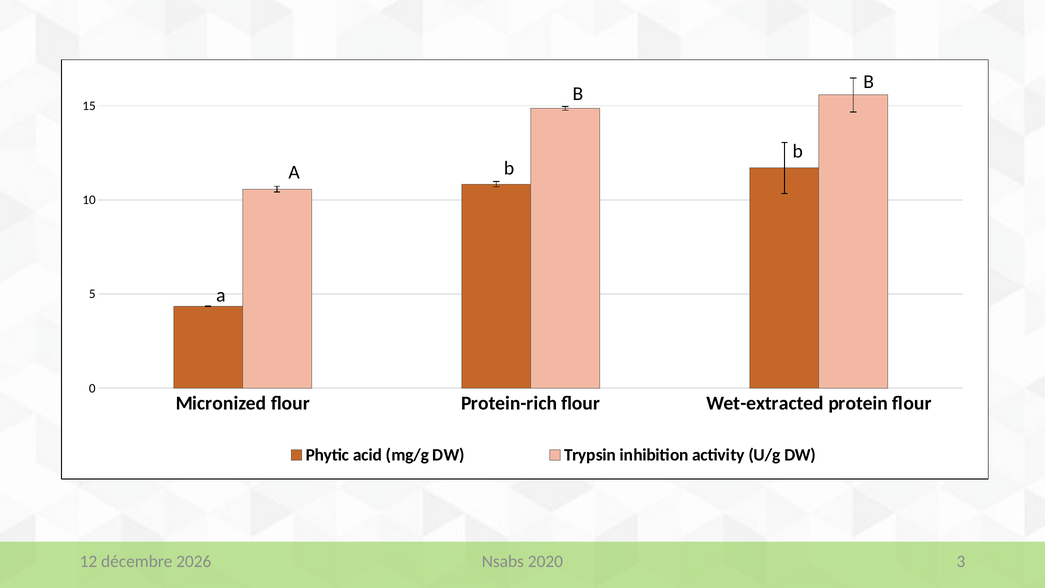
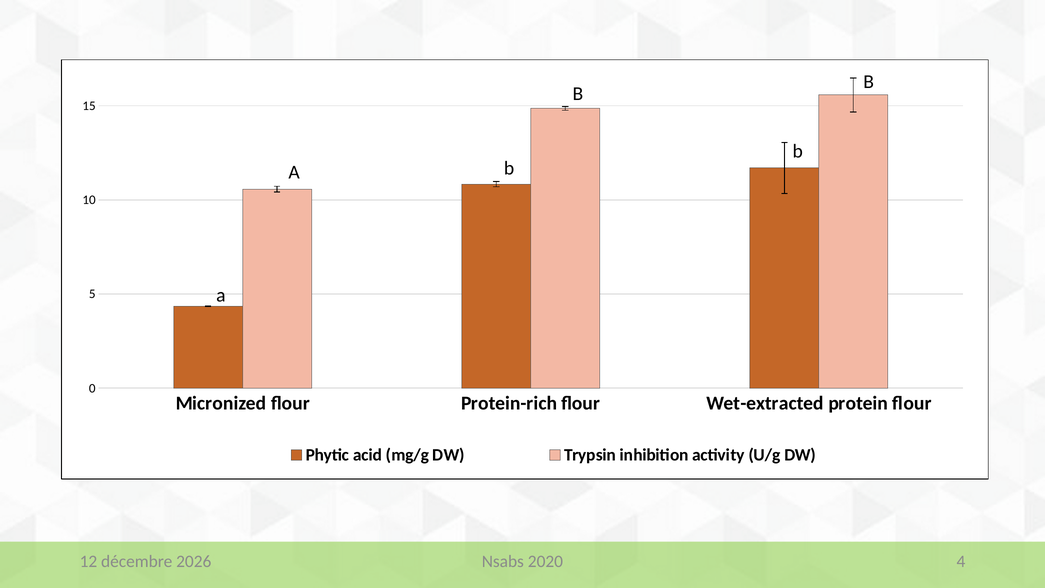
3: 3 -> 4 (961, 561)
